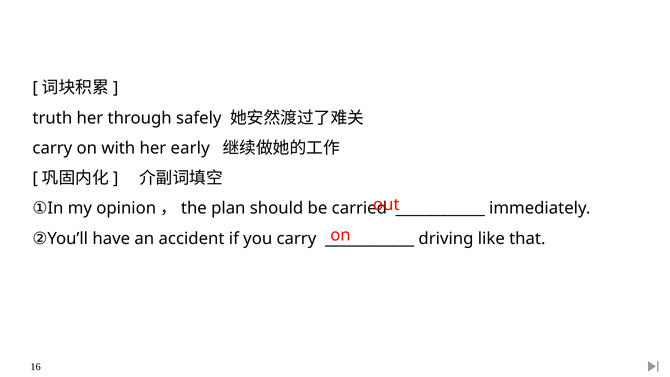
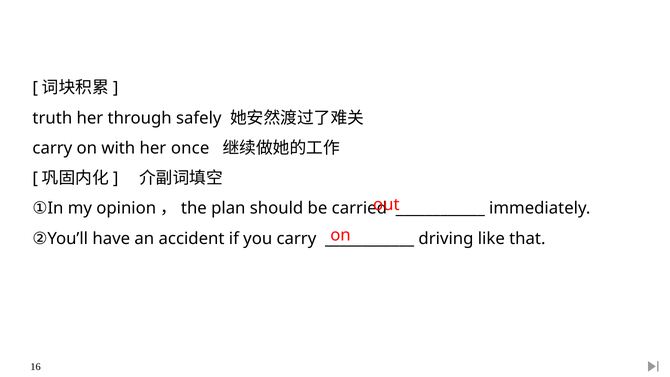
early: early -> once (190, 148)
